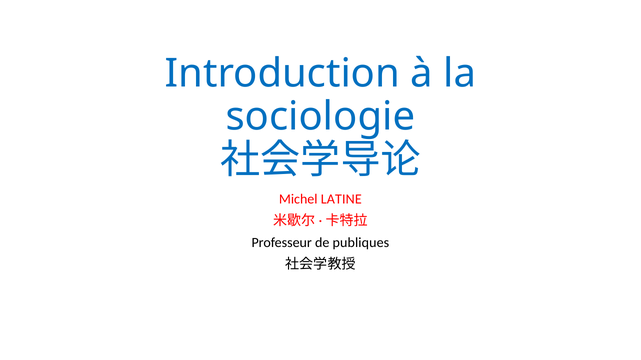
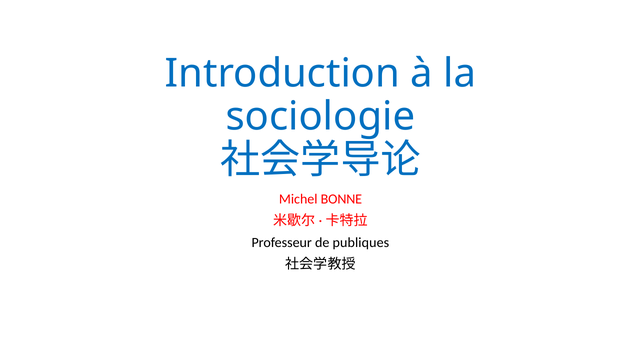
LATINE: LATINE -> BONNE (341, 199)
